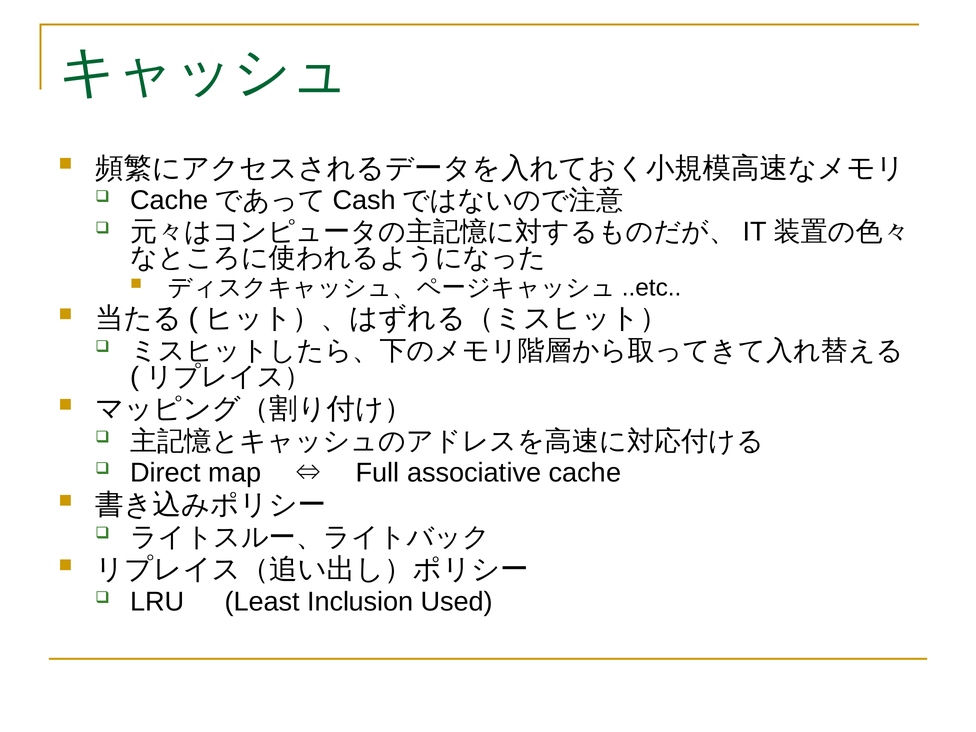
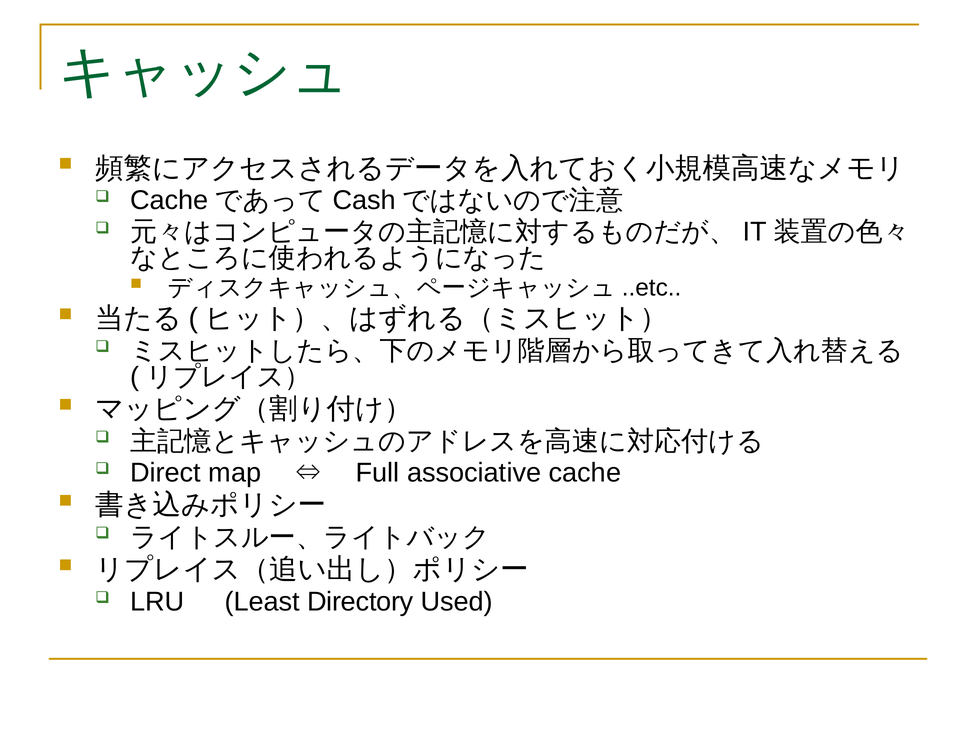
Inclusion: Inclusion -> Directory (360, 602)
